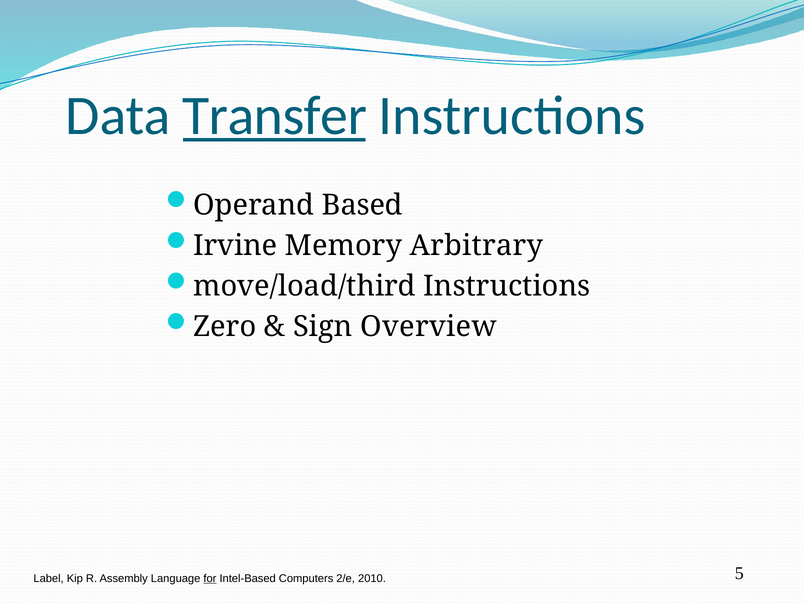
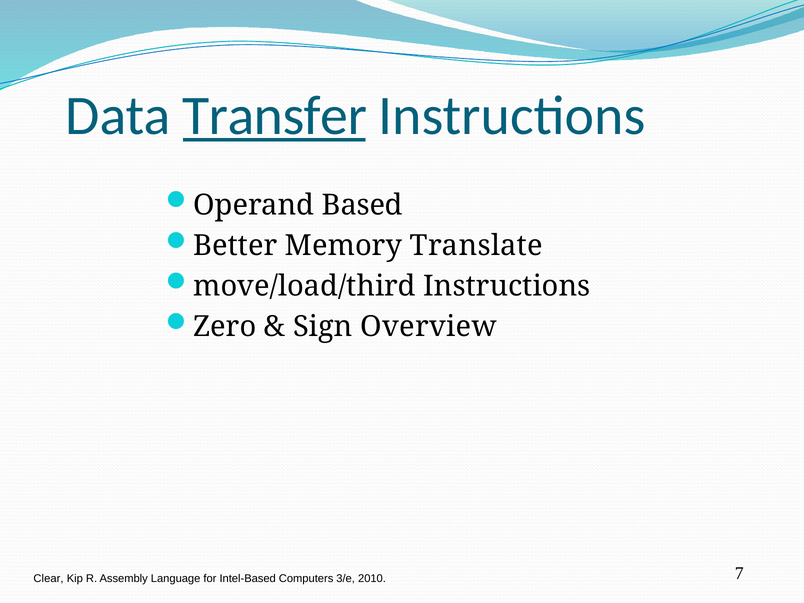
Irvine: Irvine -> Better (235, 246)
Arbitrary: Arbitrary -> Translate (476, 246)
Label: Label -> Clear (49, 578)
for underline: present -> none (210, 578)
2/e: 2/e -> 3/e (346, 578)
5: 5 -> 7 (739, 573)
